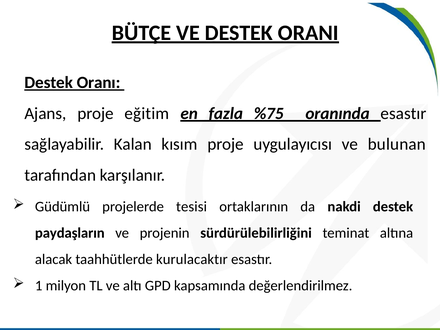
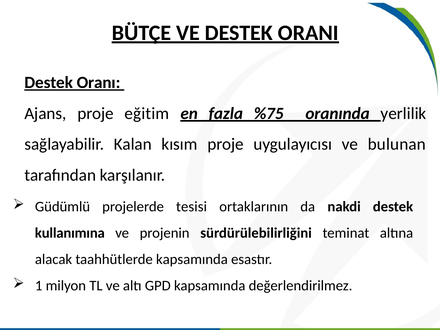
oranında esastır: esastır -> yerlilik (404, 113)
paydaşların: paydaşların -> kullanımına (70, 233)
taahhütlerde kurulacaktır: kurulacaktır -> kapsamında (192, 259)
